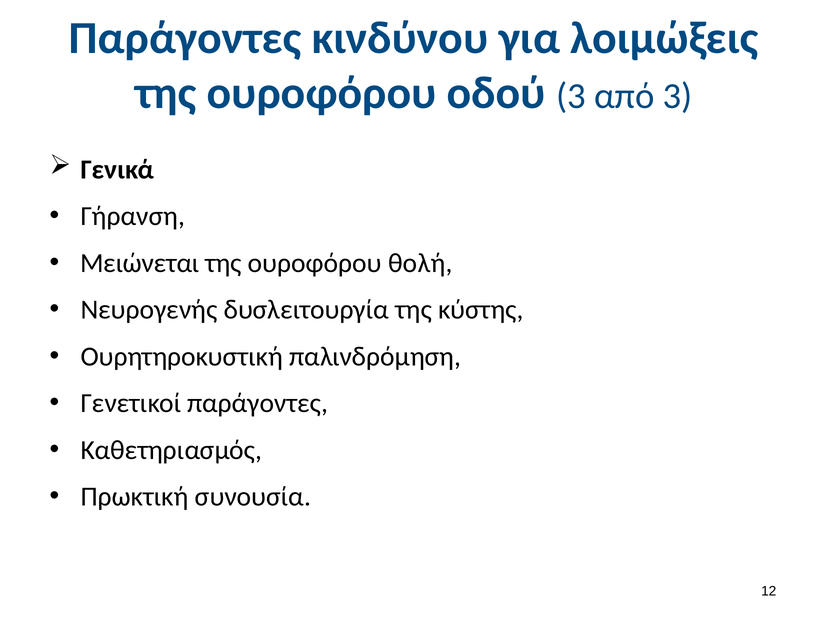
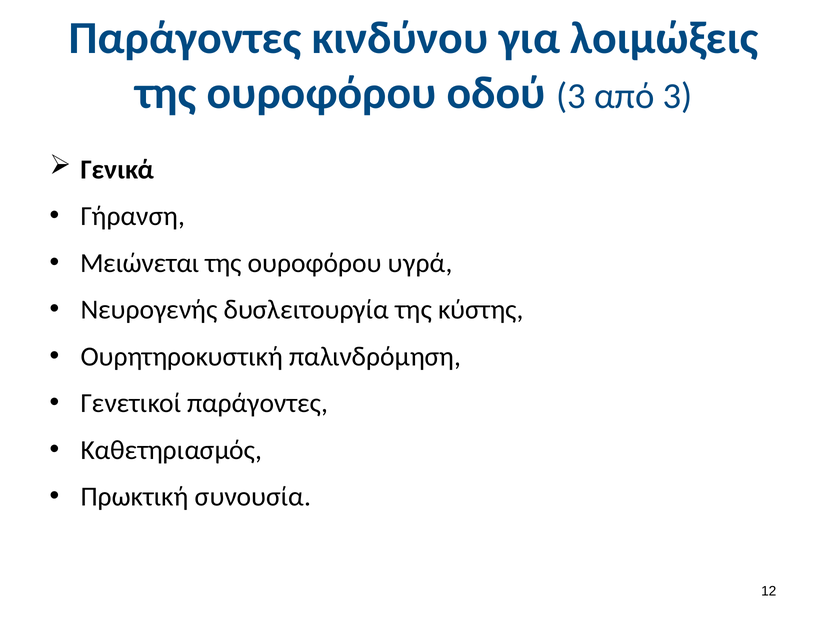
θολή: θολή -> υγρά (420, 263)
